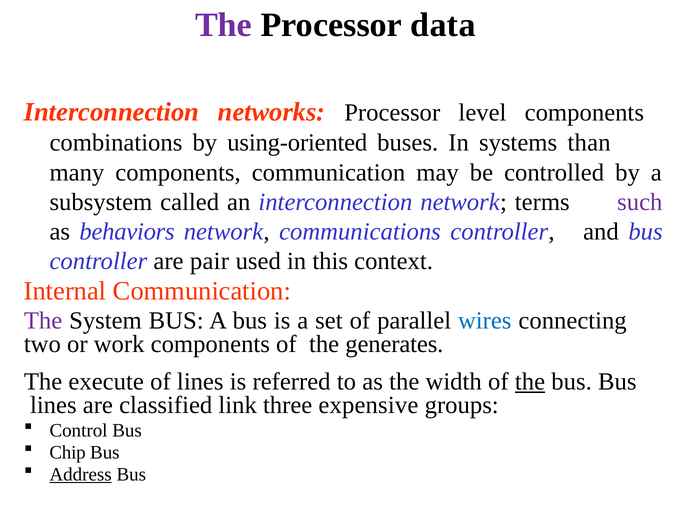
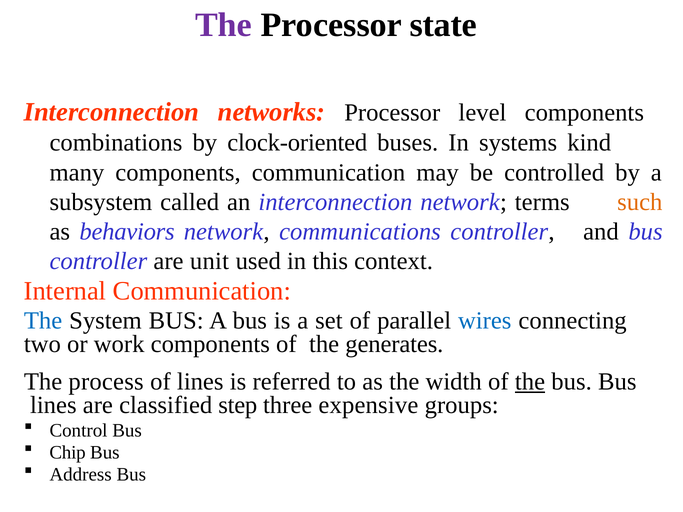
data: data -> state (443, 25)
using-oriented: using-oriented -> clock-oriented (297, 143)
than: than -> kind (589, 143)
such colour: purple -> orange (640, 202)
pair: pair -> unit (210, 261)
The colour: purple -> blue (43, 321)
execute: execute -> process (106, 382)
link: link -> step (238, 406)
Address underline: present -> none (81, 475)
